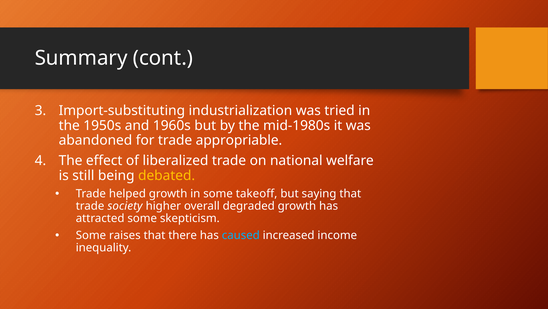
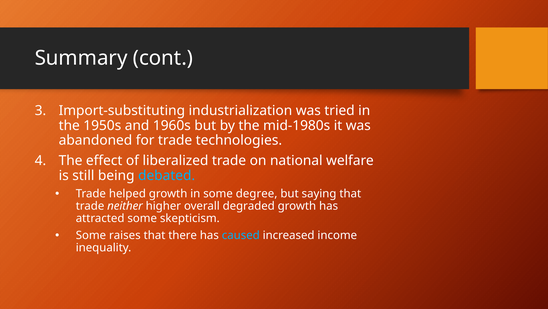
appropriable: appropriable -> technologies (239, 140)
debated colour: yellow -> light blue (167, 175)
takeoff: takeoff -> degree (257, 193)
society: society -> neither (125, 206)
